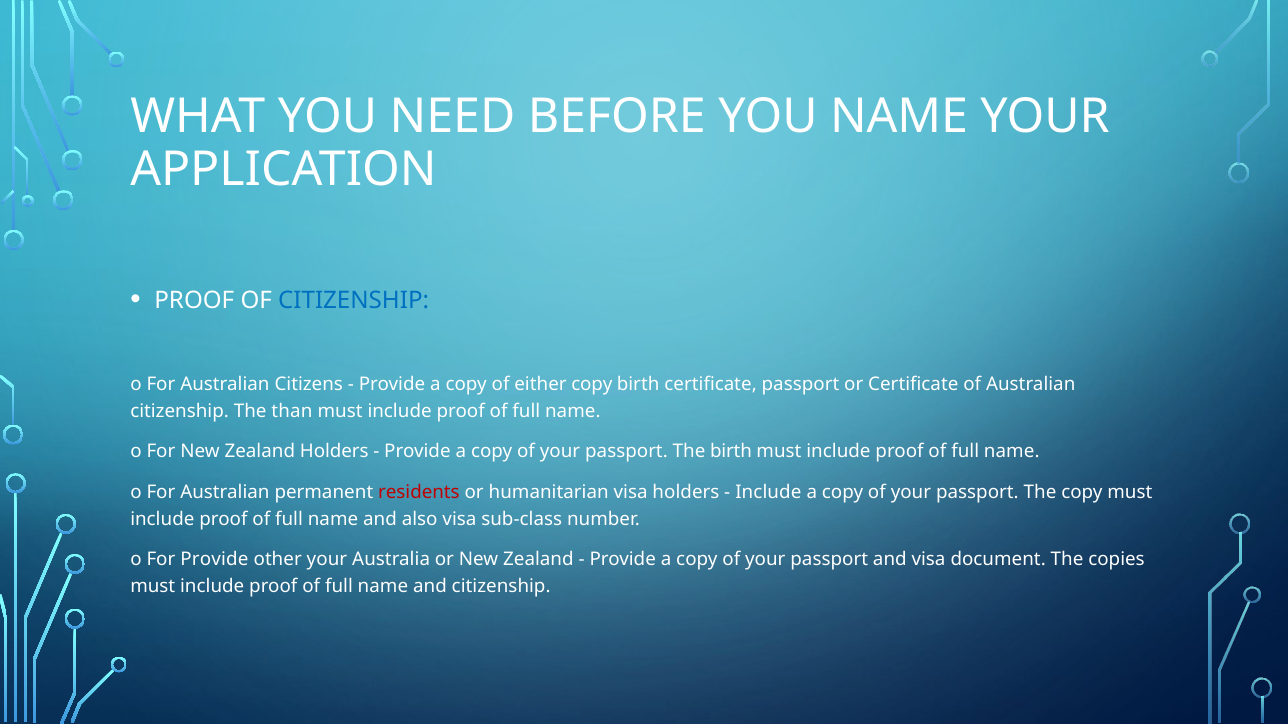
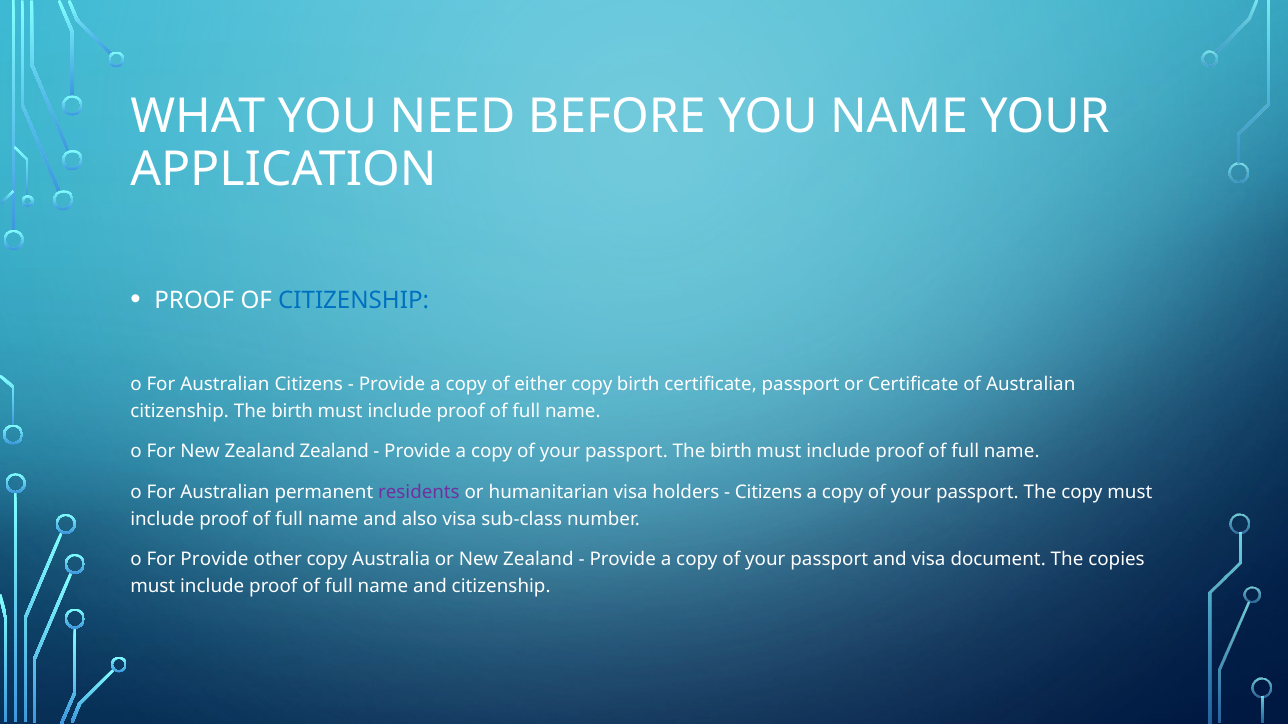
citizenship The than: than -> birth (292, 411)
Zealand Holders: Holders -> Zealand (334, 452)
residents colour: red -> purple (419, 492)
Include: Include -> Citizens (769, 492)
other your: your -> copy (327, 560)
